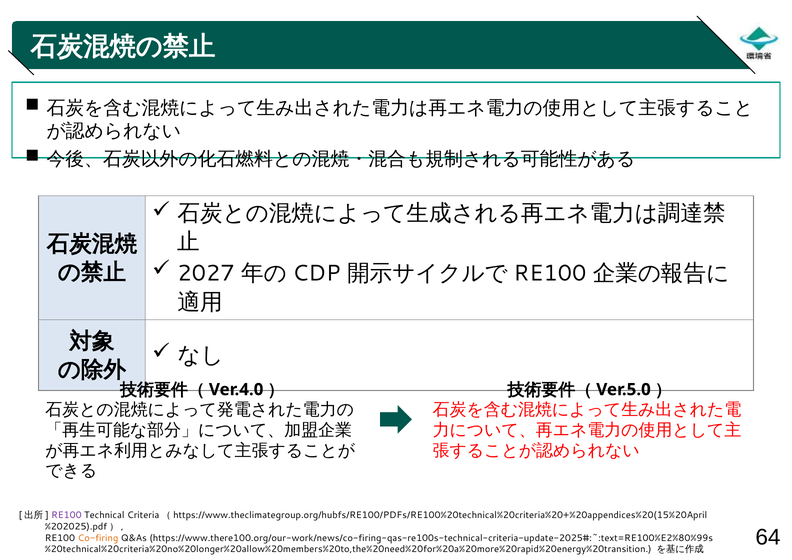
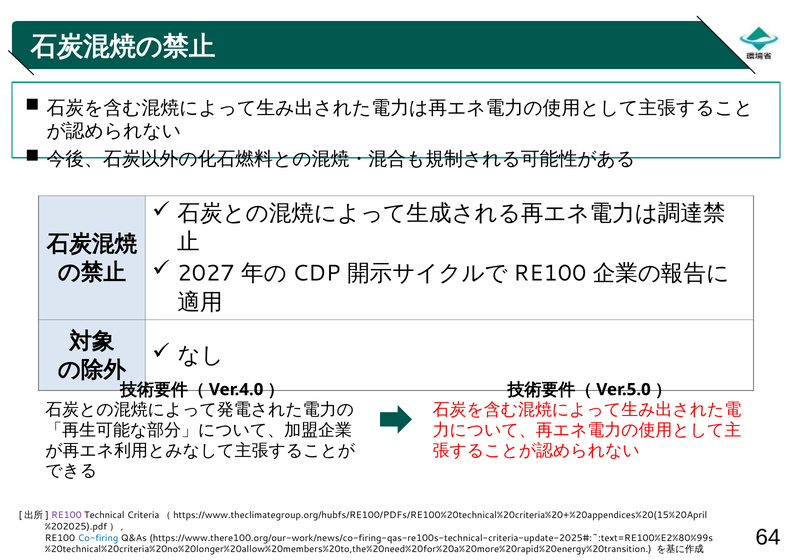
Co-firing colour: orange -> blue (98, 538)
